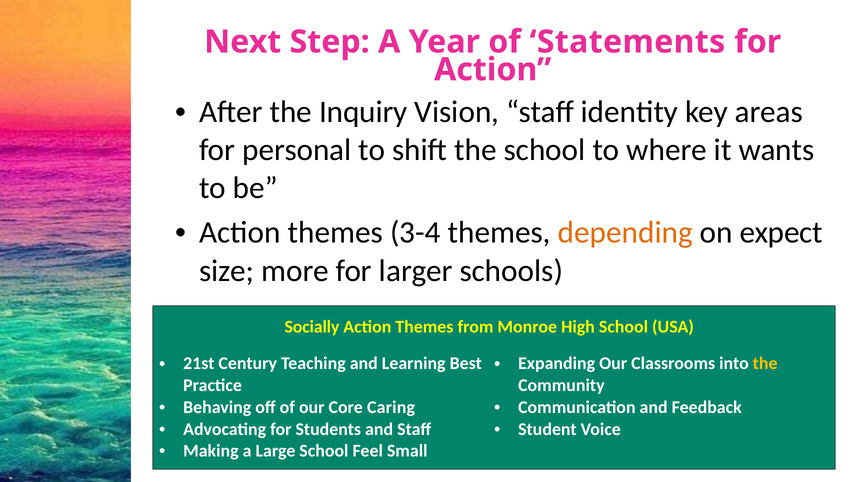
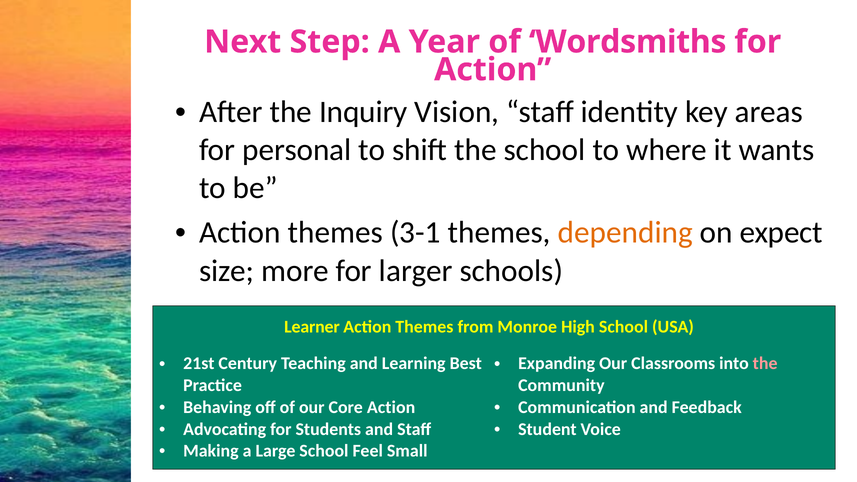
Statements: Statements -> Wordsmiths (628, 42)
3-4: 3-4 -> 3-1 (415, 233)
Socially: Socially -> Learner (312, 327)
the colour: yellow -> pink (765, 364)
Core Caring: Caring -> Action (391, 407)
